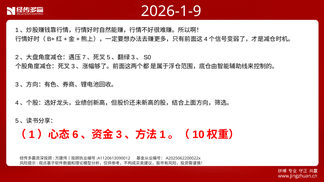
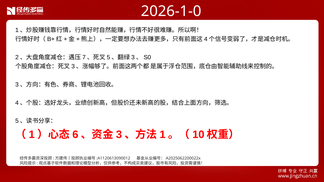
2026-1-9: 2026-1-9 -> 2026-1-0 (171, 11)
